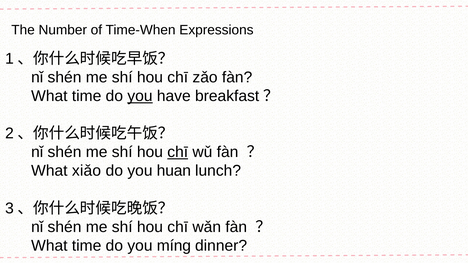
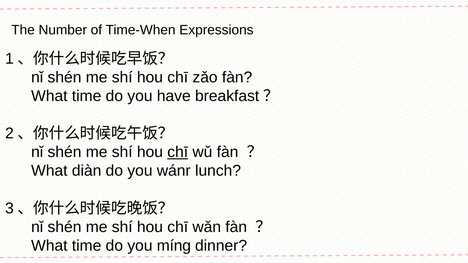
you underline: present -> none (140, 96)
xiǎo: xiǎo -> diàn (87, 171)
huan: huan -> wánr (174, 171)
